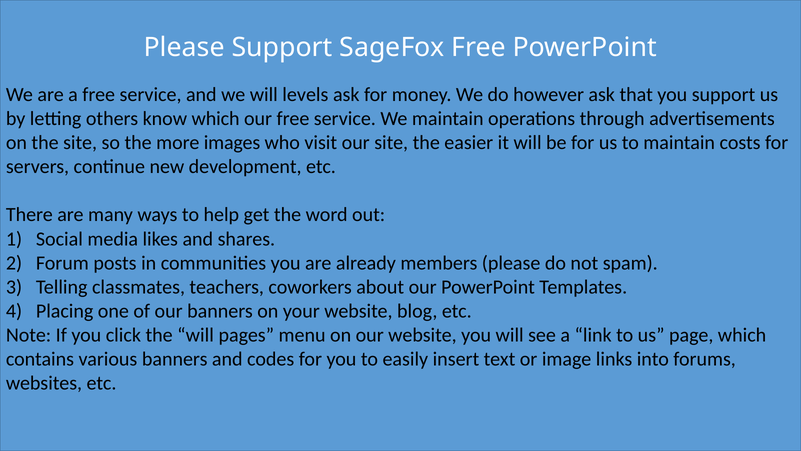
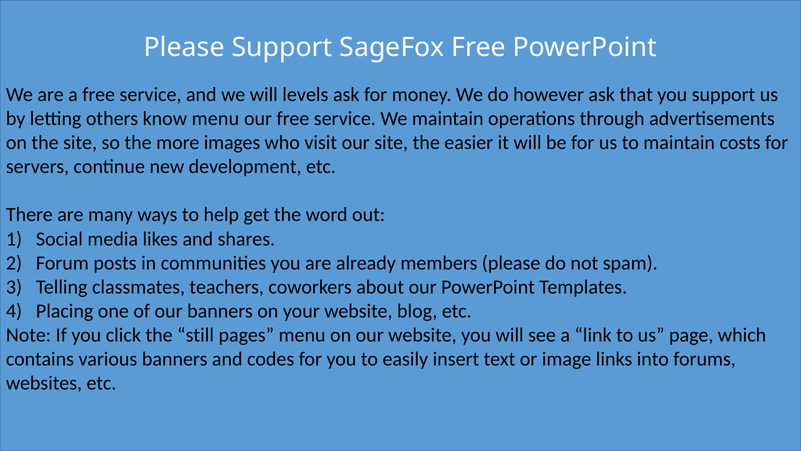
know which: which -> menu (215, 119)
the will: will -> still (196, 335)
